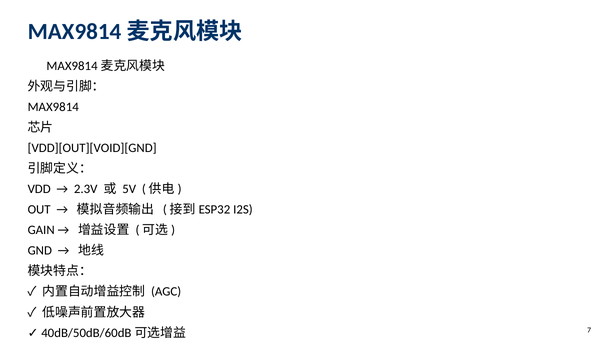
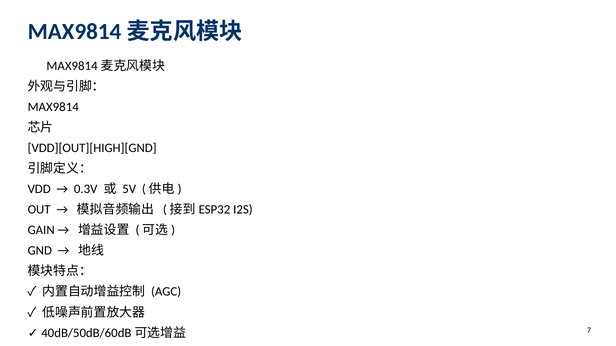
VDD][OUT][VOID][GND: VDD][OUT][VOID][GND -> VDD][OUT][HIGH][GND (92, 148)
2.3V: 2.3V -> 0.3V (86, 190)
